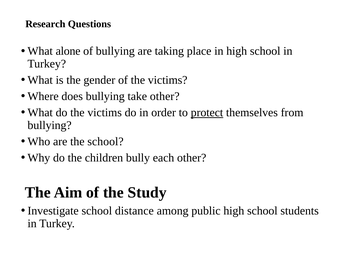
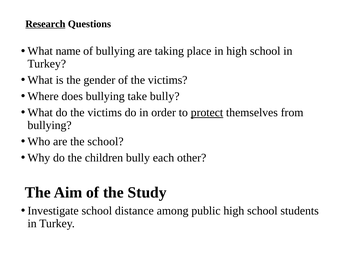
Research underline: none -> present (45, 24)
alone: alone -> name (68, 51)
take other: other -> bully (165, 96)
